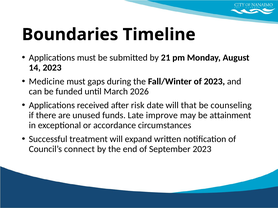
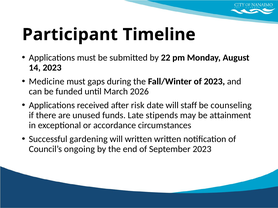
Boundaries: Boundaries -> Participant (70, 35)
21: 21 -> 22 (166, 58)
that: that -> staff (189, 105)
improve: improve -> stipends (162, 115)
treatment: treatment -> gardening (89, 139)
will expand: expand -> written (138, 139)
connect: connect -> ongoing (79, 149)
